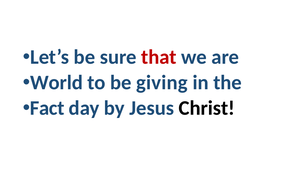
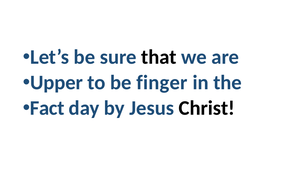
that colour: red -> black (159, 57)
World: World -> Upper (56, 82)
giving: giving -> finger (162, 82)
